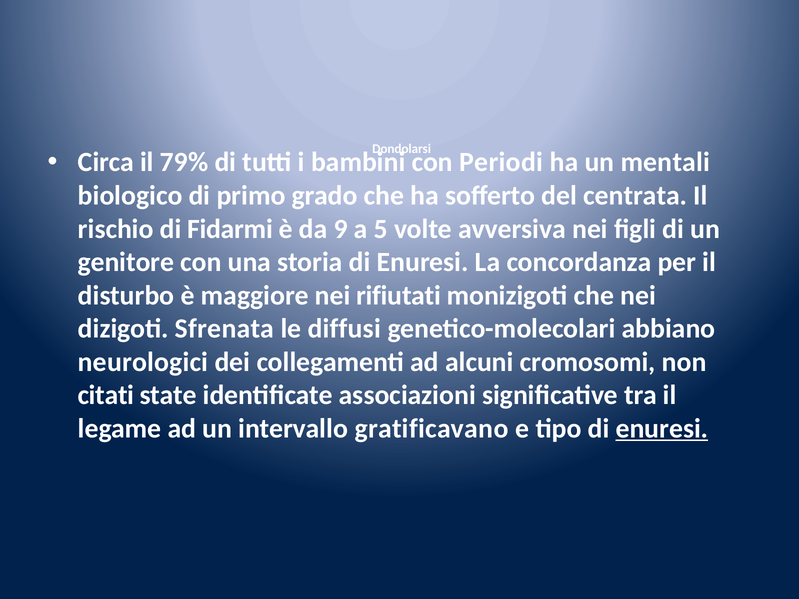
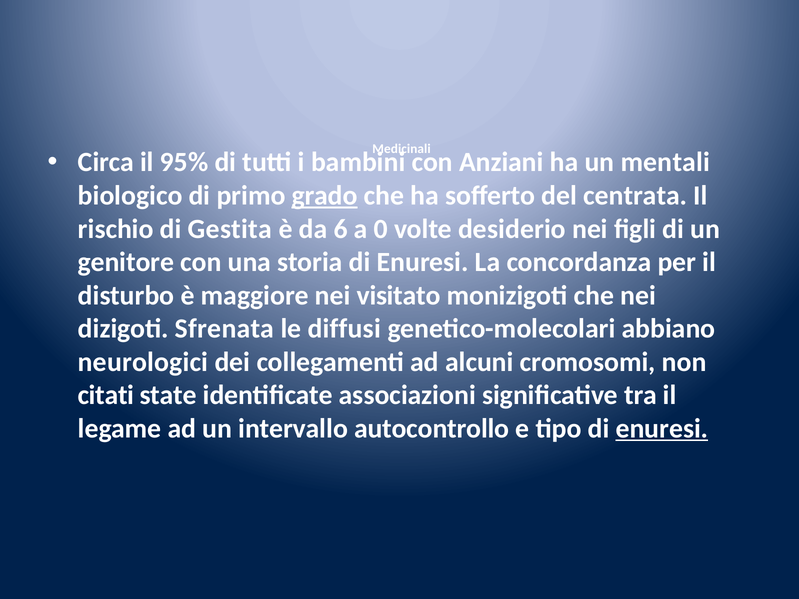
Dondolarsi: Dondolarsi -> Medicinali (402, 149)
79%: 79% -> 95% (184, 162)
Periodi: Periodi -> Anziani (501, 162)
grado underline: none -> present (325, 196)
Fidarmi: Fidarmi -> Gestita (230, 229)
9: 9 -> 6 (341, 229)
5: 5 -> 0 (381, 229)
avversiva: avversiva -> desiderio (512, 229)
rifiutati: rifiutati -> visitato (399, 296)
gratificavano: gratificavano -> autocontrollo (432, 429)
